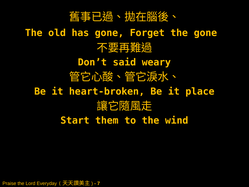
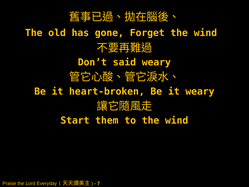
Forget the gone: gone -> wind (205, 33)
it place: place -> weary (200, 91)
